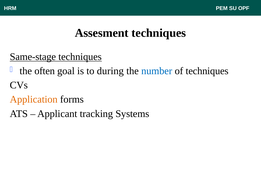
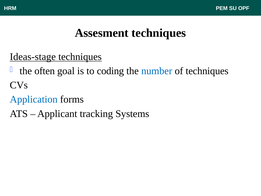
Same-stage: Same-stage -> Ideas-stage (33, 57)
during: during -> coding (110, 71)
Application colour: orange -> blue (34, 99)
